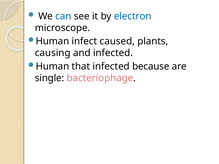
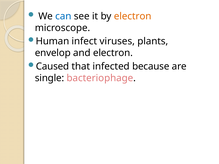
electron colour: blue -> orange (133, 16)
caused: caused -> viruses (117, 41)
causing: causing -> envelop (53, 53)
and infected: infected -> electron (113, 53)
Human: Human -> Caused (52, 67)
